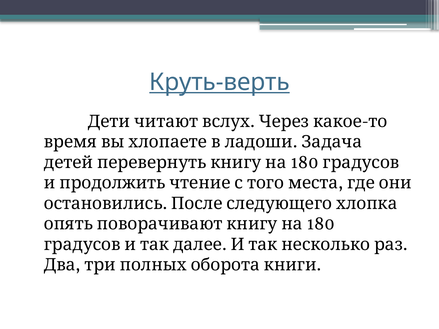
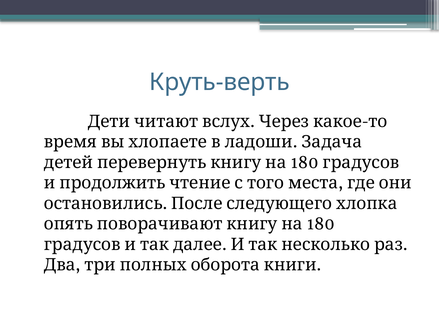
Круть-верть underline: present -> none (220, 82)
